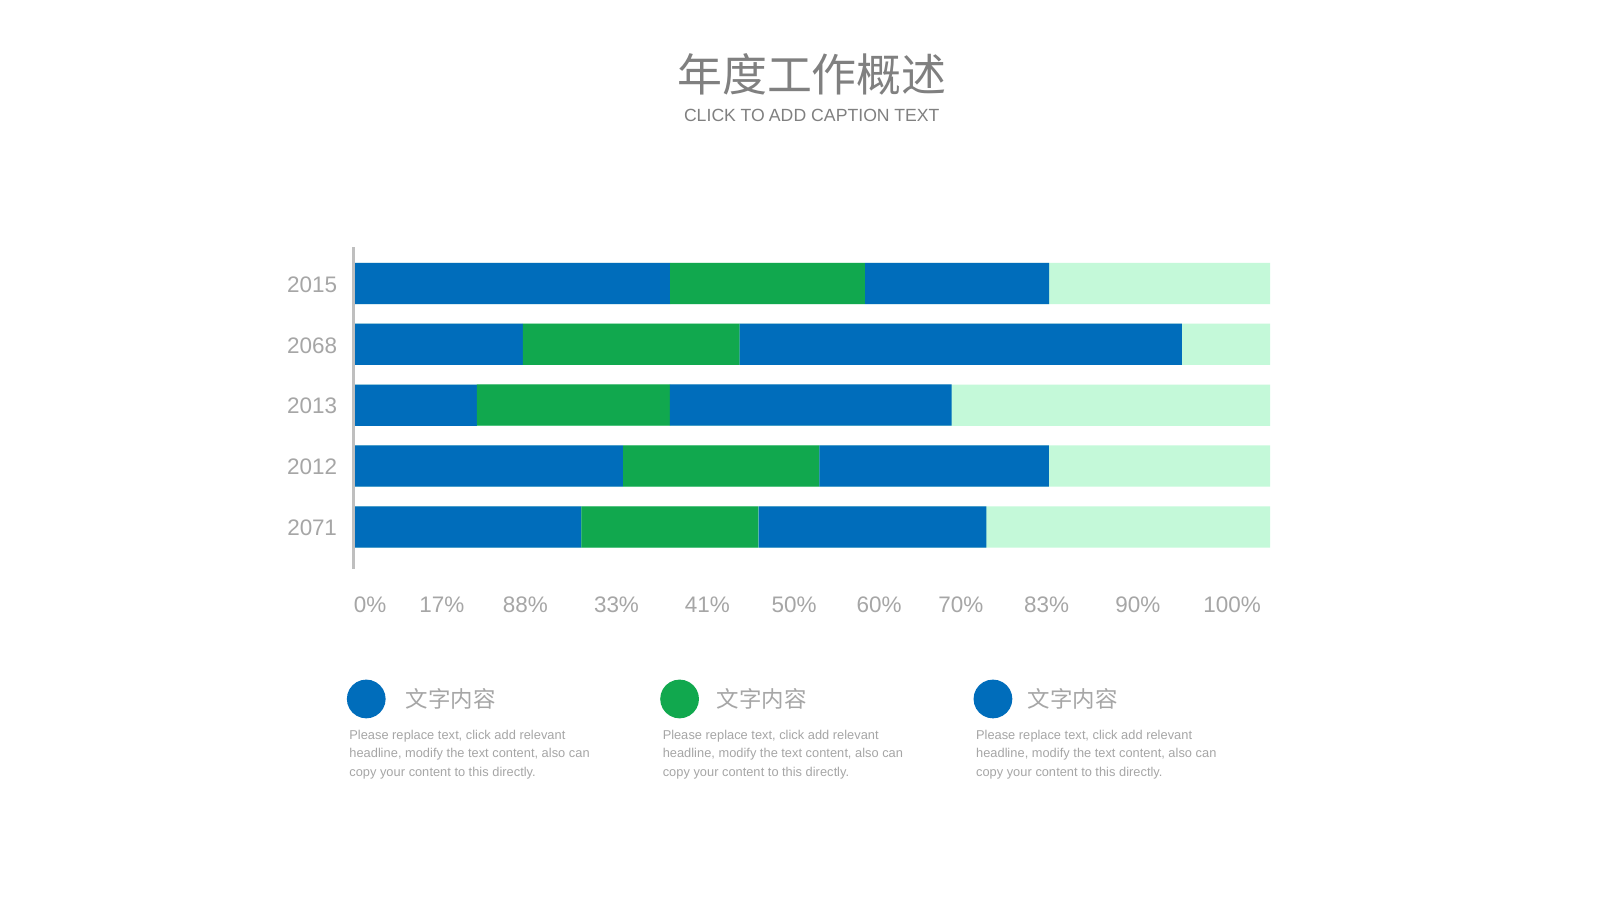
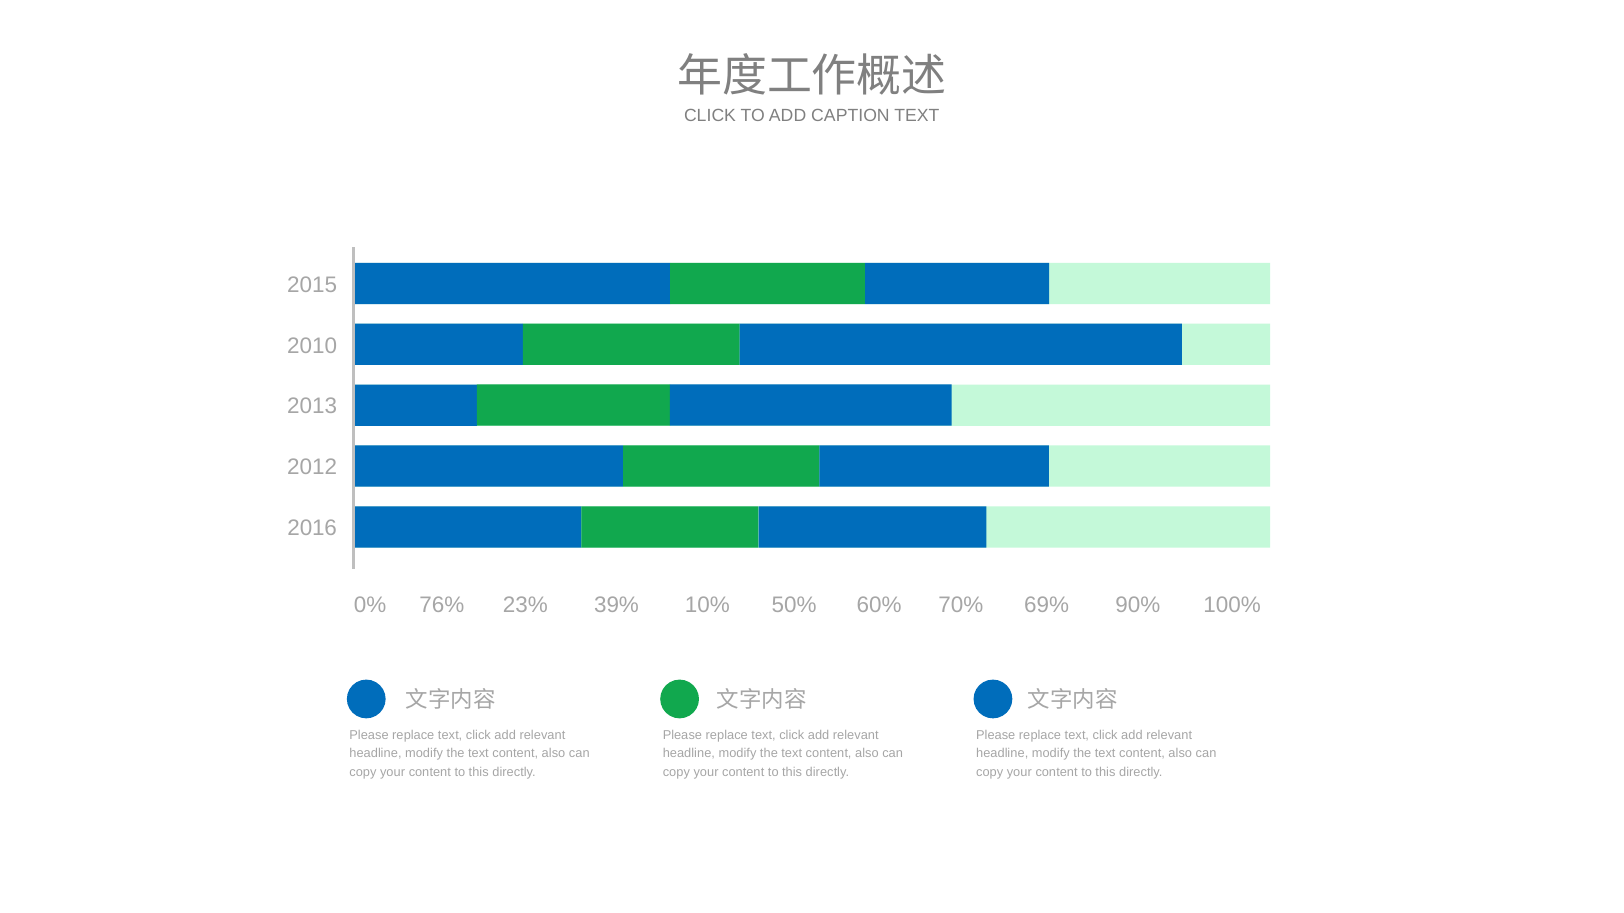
2068: 2068 -> 2010 (312, 346)
2071: 2071 -> 2016 (312, 529)
17%: 17% -> 76% (442, 605)
88%: 88% -> 23% (525, 605)
33%: 33% -> 39% (616, 605)
41%: 41% -> 10% (707, 605)
83%: 83% -> 69% (1047, 605)
